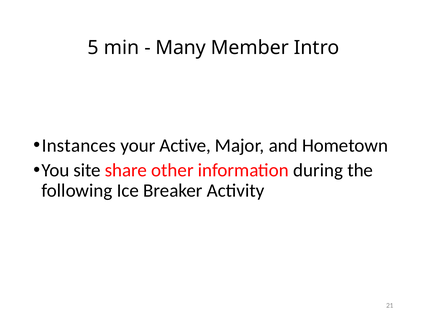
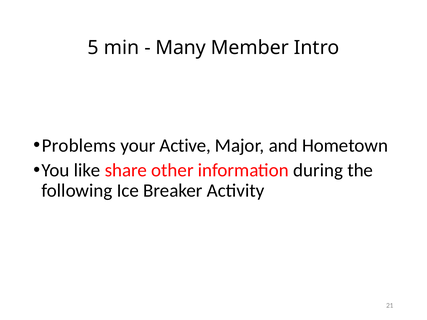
Instances: Instances -> Problems (79, 146)
site: site -> like (87, 170)
